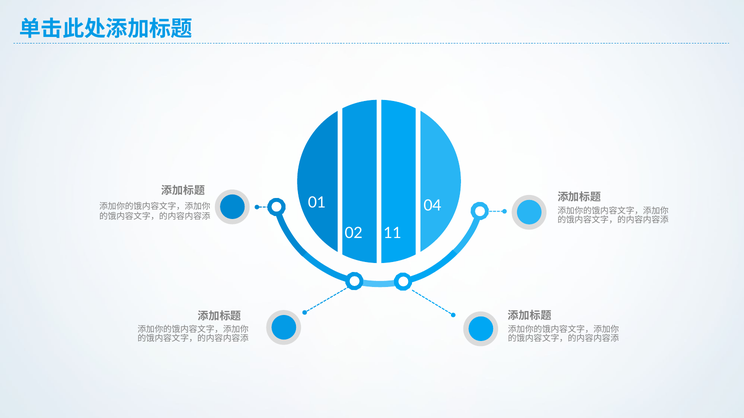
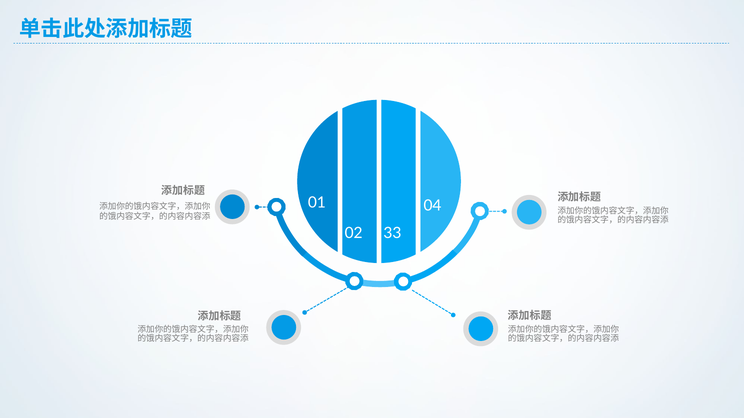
11: 11 -> 33 (392, 233)
